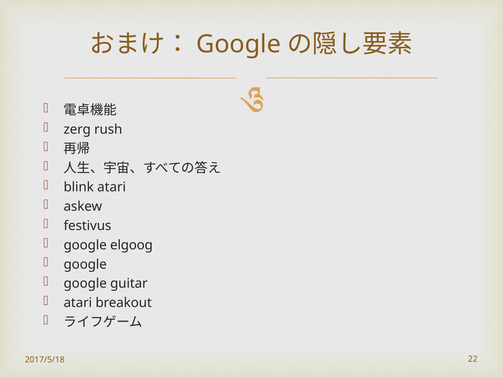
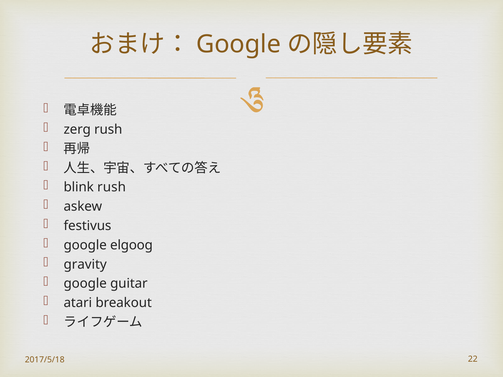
blink atari: atari -> rush (112, 187)
google: google -> gravity (85, 264)
